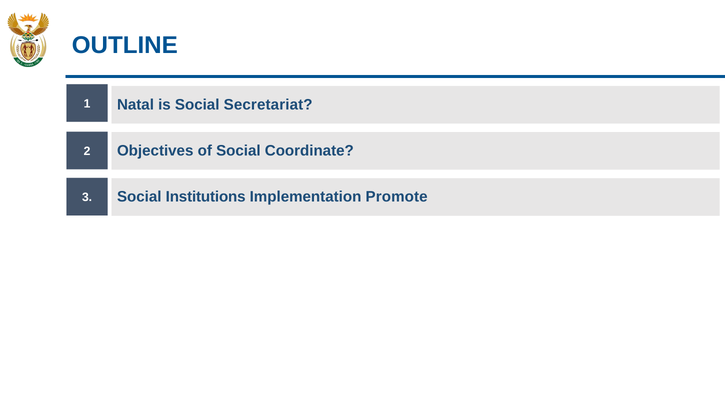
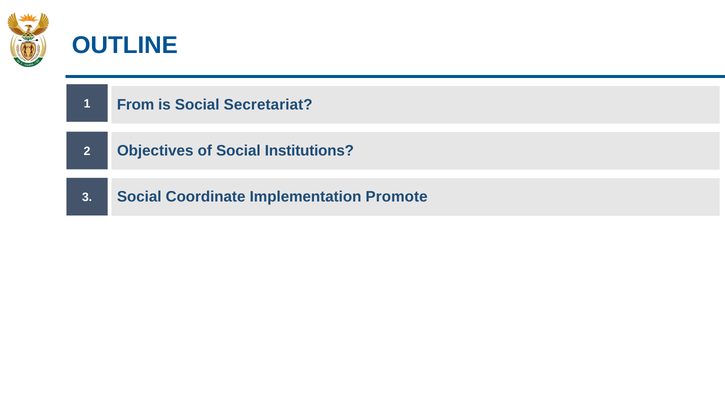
Natal: Natal -> From (136, 105)
Coordinate: Coordinate -> Institutions (309, 151)
Institutions: Institutions -> Coordinate (206, 197)
